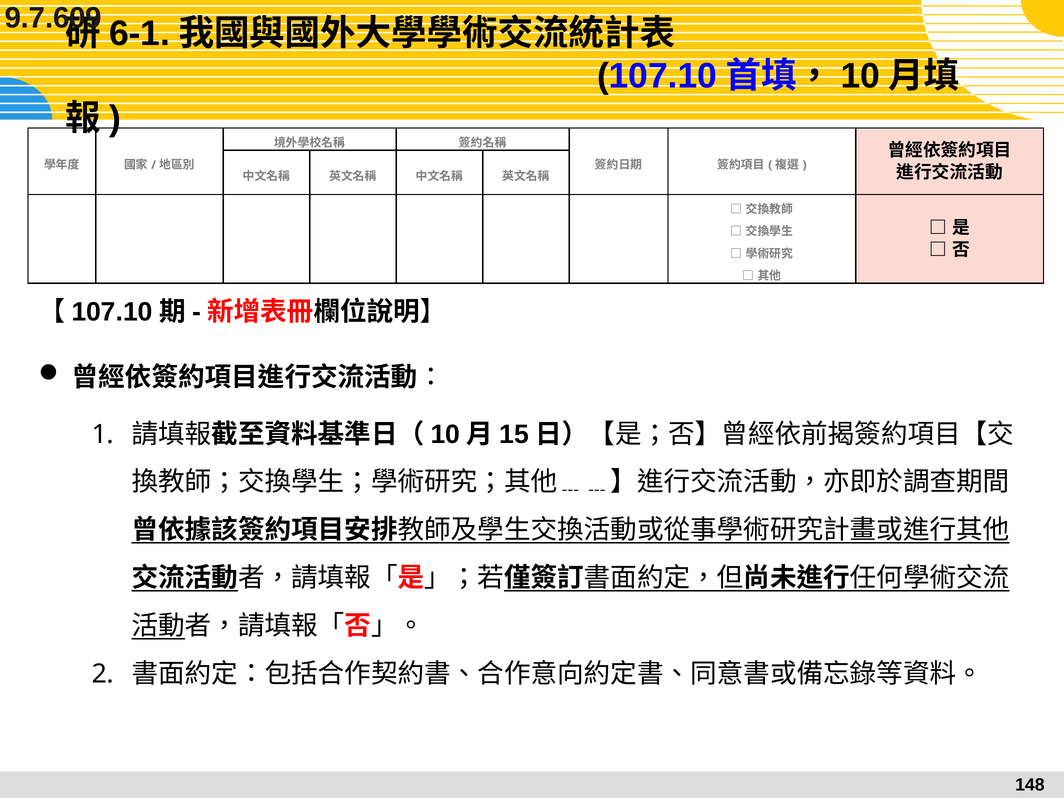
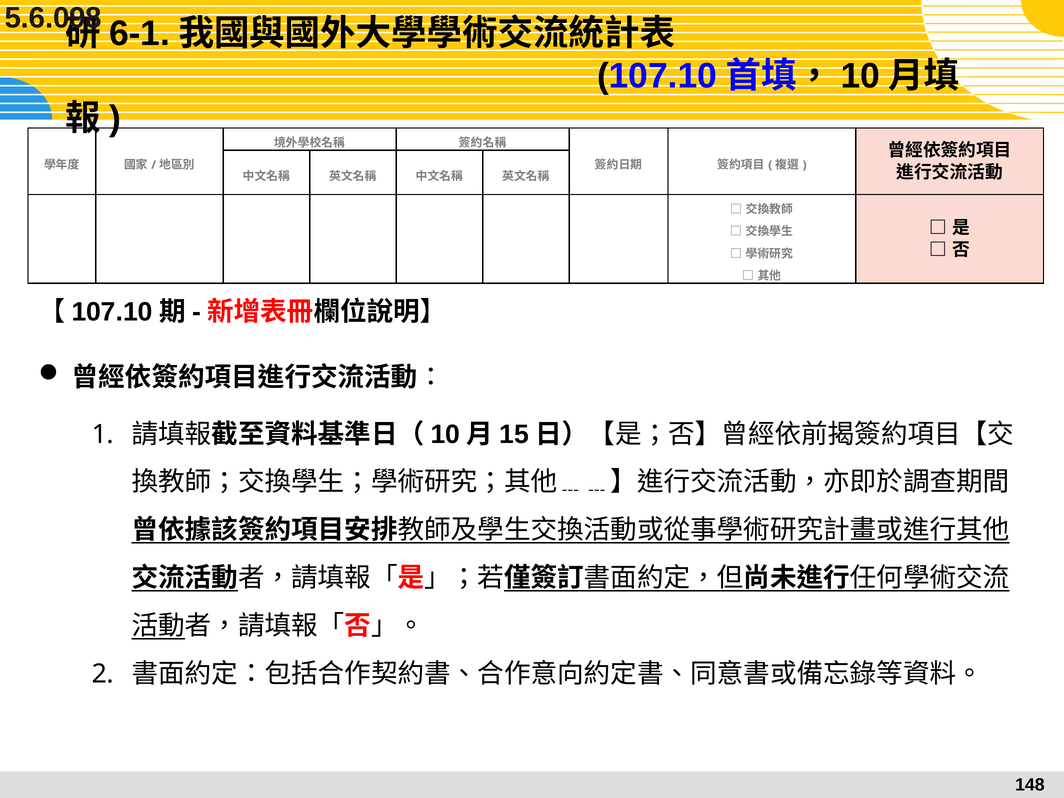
9.7.609: 9.7.609 -> 5.6.098 (53, 18)
